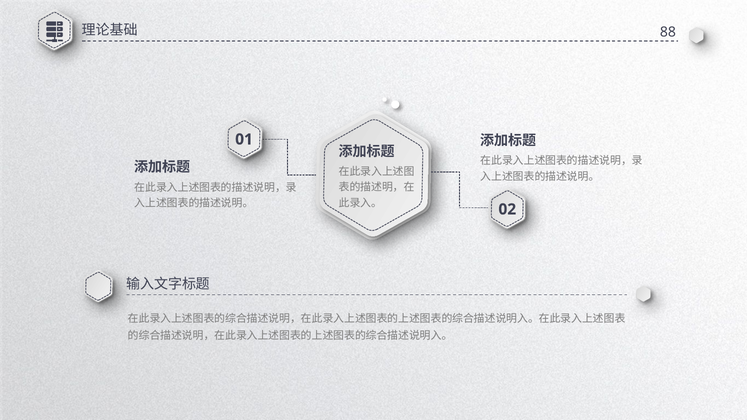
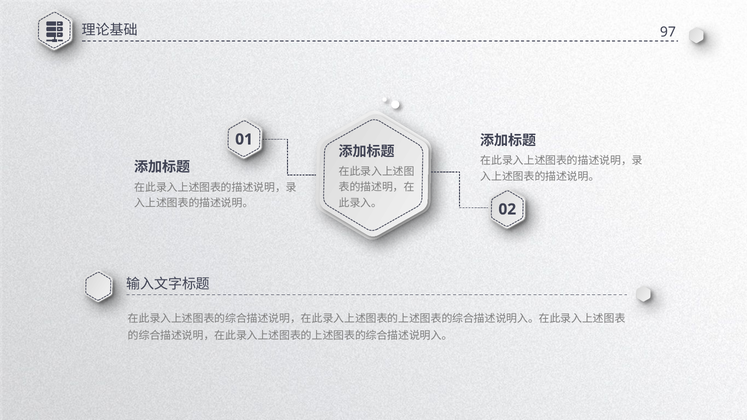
88: 88 -> 97 (668, 32)
